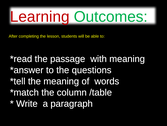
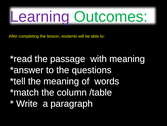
Learning colour: red -> purple (40, 17)
